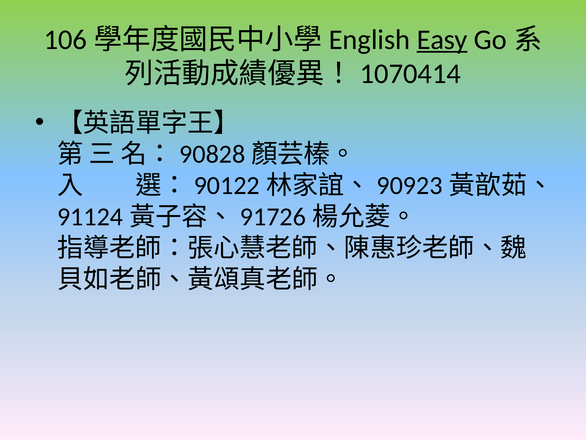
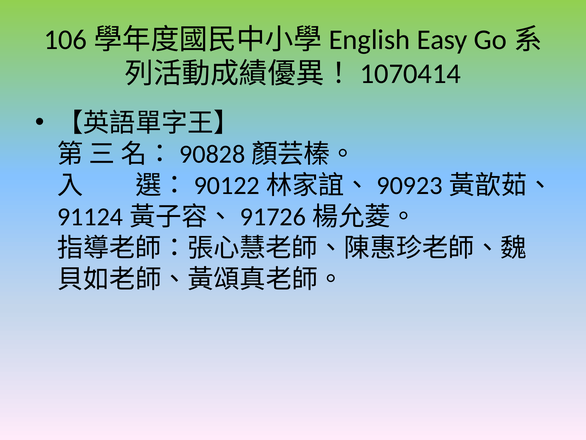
Easy underline: present -> none (442, 40)
